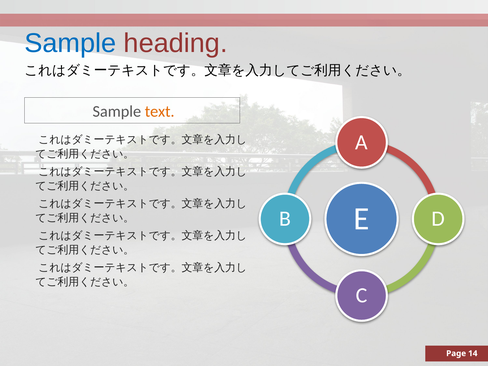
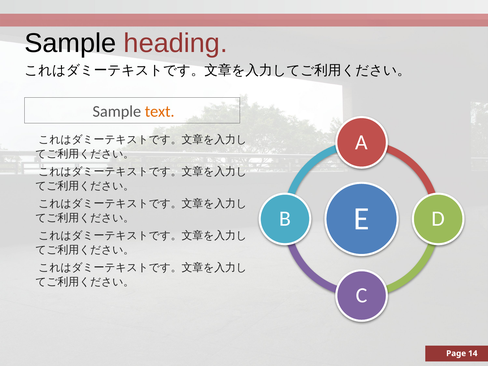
Sample colour: blue -> black (70, 43)
